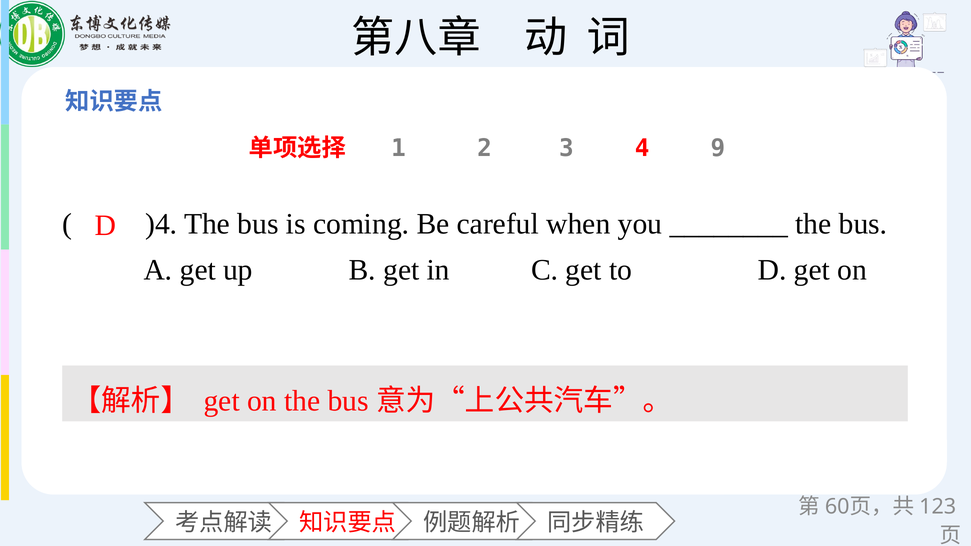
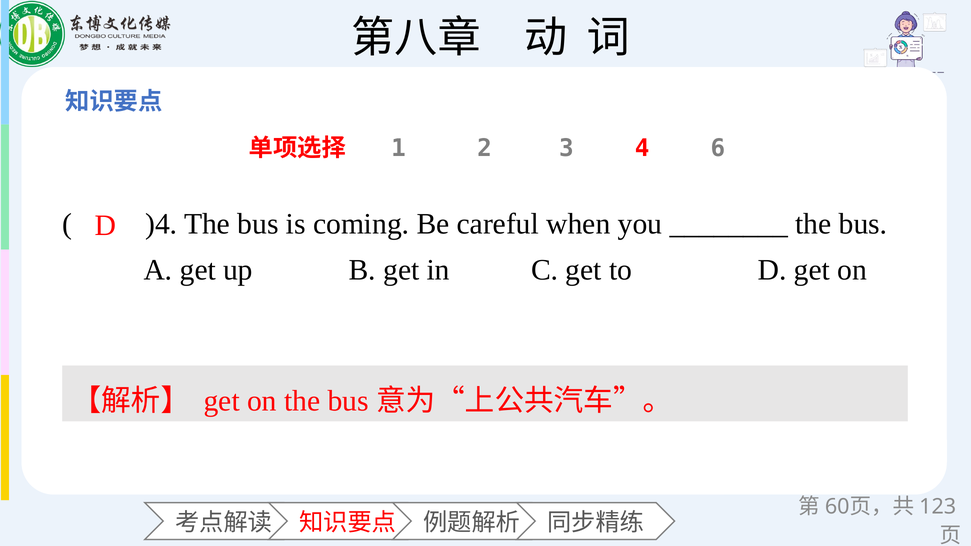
9: 9 -> 6 (718, 148)
